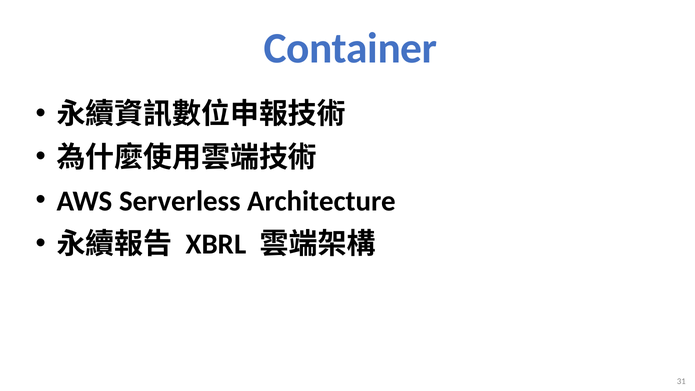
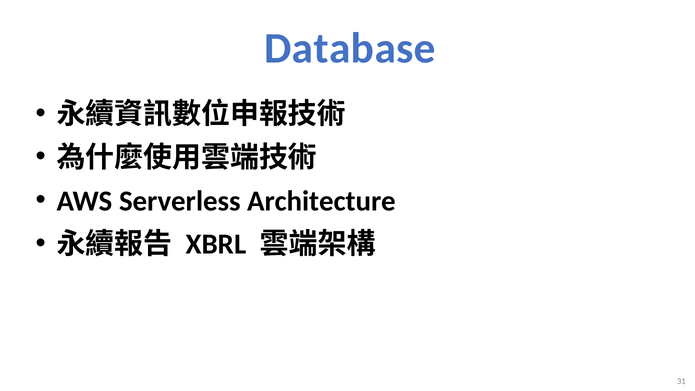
Container: Container -> Database (350, 49)
